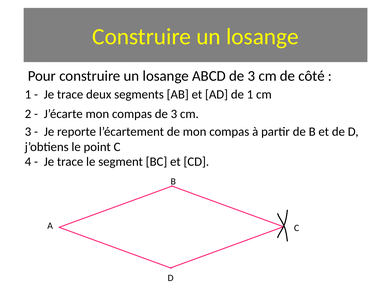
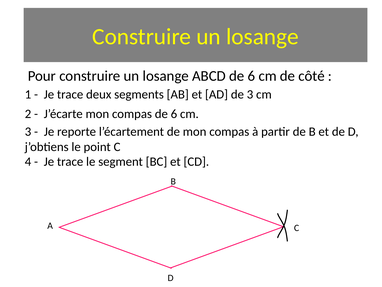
ABCD de 3: 3 -> 6 (251, 76)
de 1: 1 -> 3 (250, 94)
compas de 3: 3 -> 6 (174, 114)
